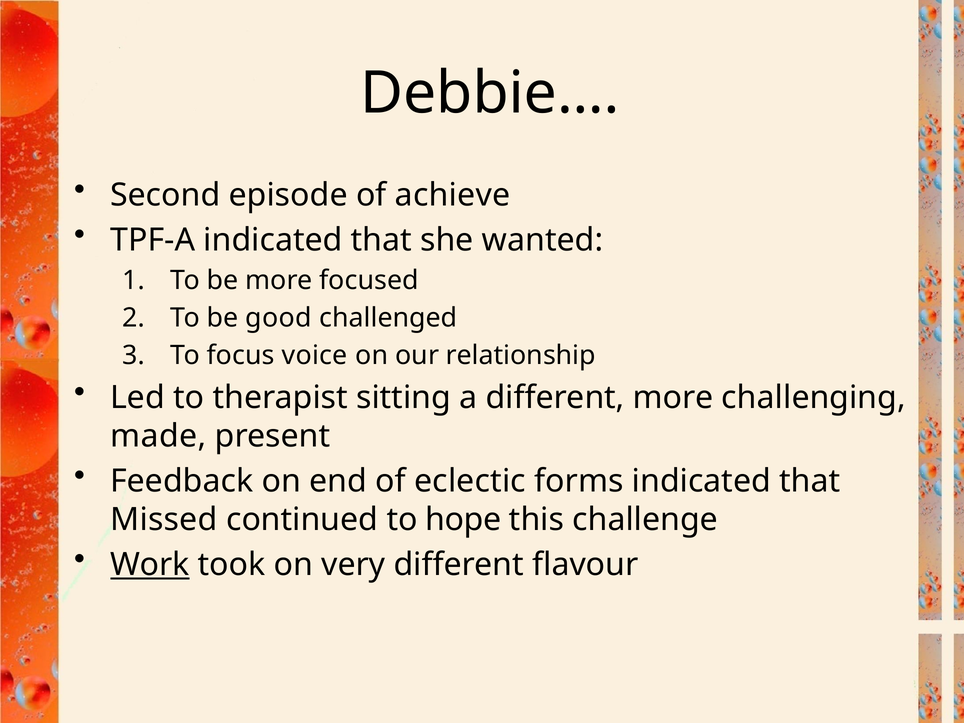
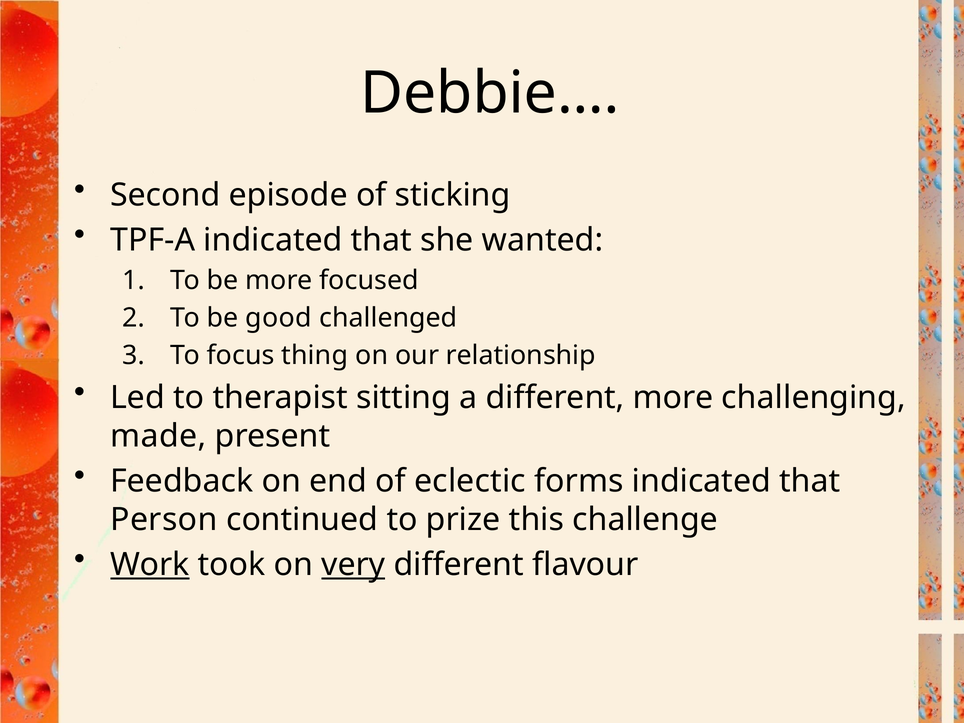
achieve: achieve -> sticking (453, 195)
voice: voice -> thing (315, 355)
Missed: Missed -> Person (164, 520)
hope: hope -> prize (463, 520)
very underline: none -> present (353, 565)
